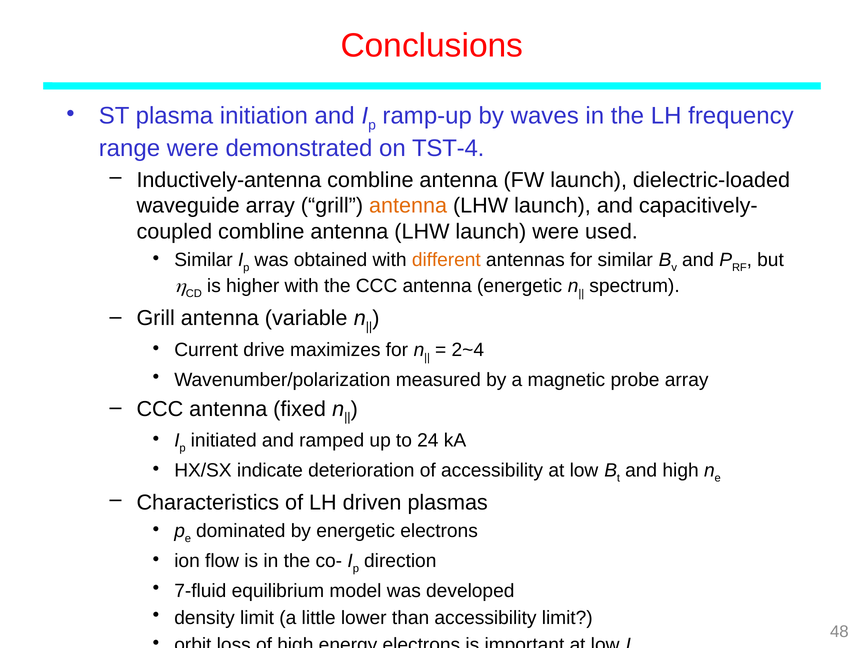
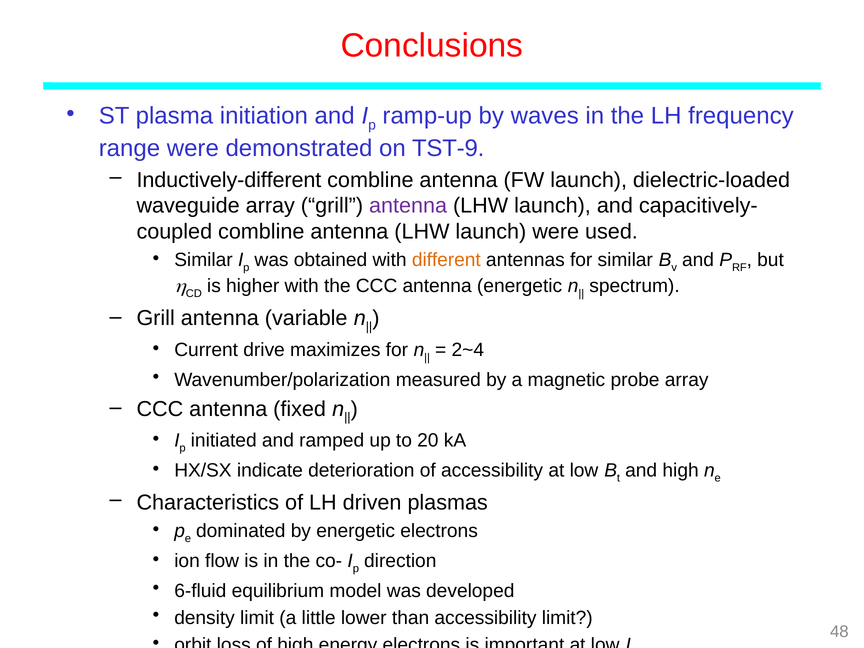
TST-4: TST-4 -> TST-9 (448, 148)
Inductively-antenna: Inductively-antenna -> Inductively-different (229, 180)
antenna colour: orange -> purple (408, 206)
24: 24 -> 20 (428, 441)
7-fluid: 7-fluid -> 6-fluid (200, 591)
